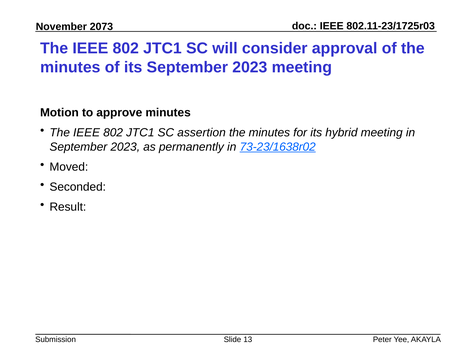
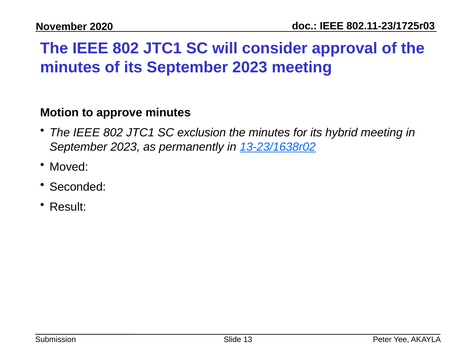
2073: 2073 -> 2020 (101, 27)
assertion: assertion -> exclusion (202, 133)
73-23/1638r02: 73-23/1638r02 -> 13-23/1638r02 (278, 147)
